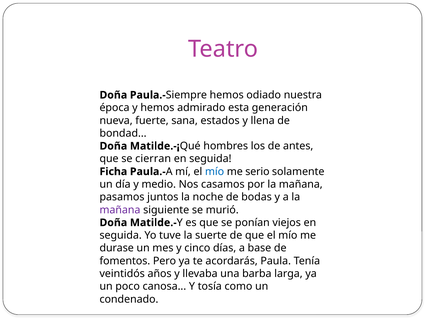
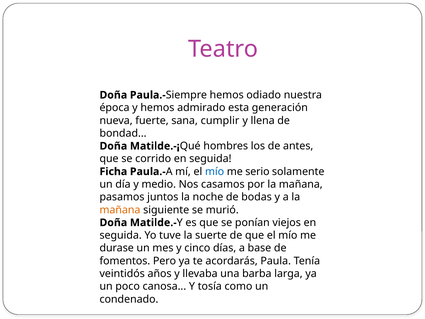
estados: estados -> cumplir (220, 120)
cierran: cierran -> corrido (153, 159)
mañana colour: purple -> orange (120, 210)
